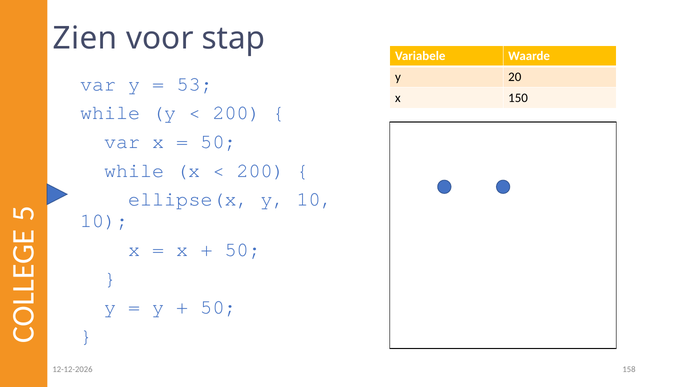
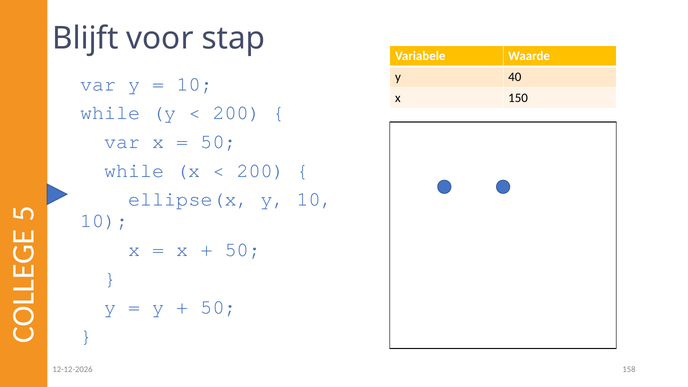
Zien: Zien -> Blijft (85, 38)
20: 20 -> 40 (515, 77)
53: 53 -> 10 (195, 84)
